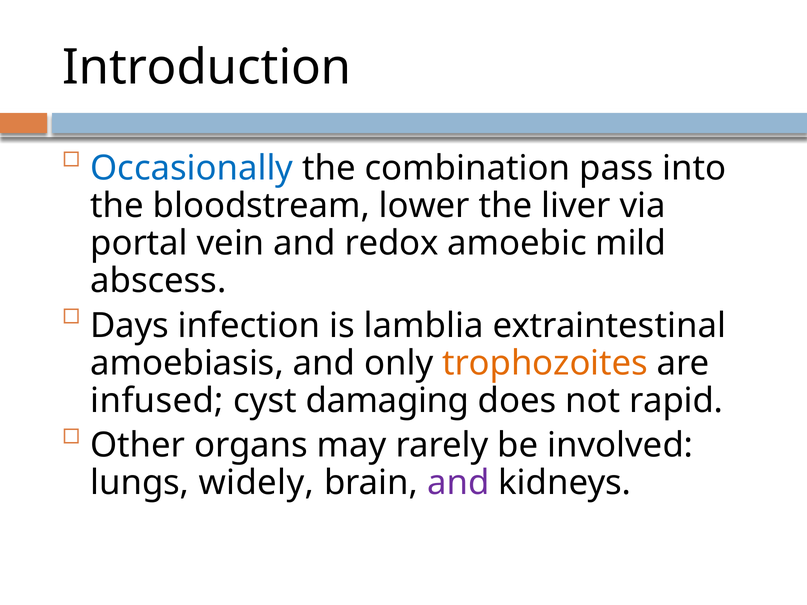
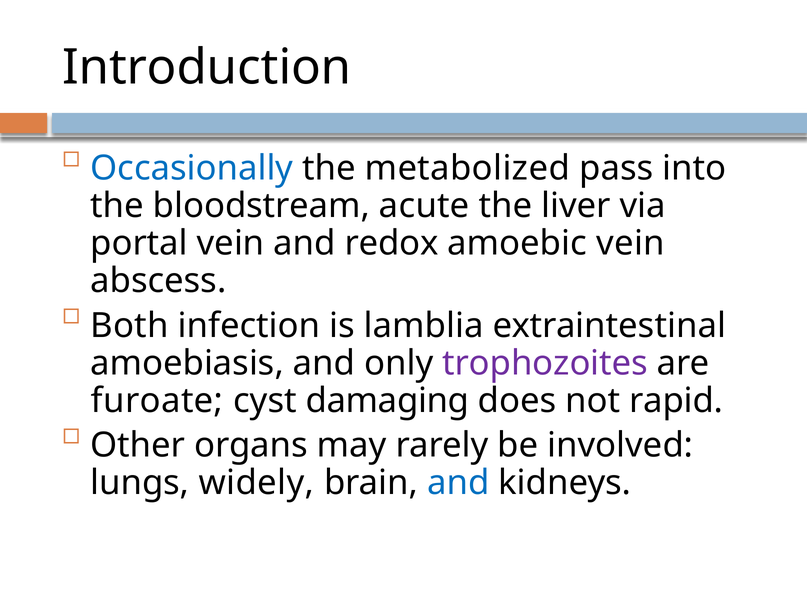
combination: combination -> metabolized (467, 168)
lower: lower -> acute (424, 206)
amoebic mild: mild -> vein (630, 244)
Days: Days -> Both (129, 326)
trophozoites colour: orange -> purple (545, 363)
infused: infused -> furoate (157, 401)
and colour: purple -> blue (458, 483)
